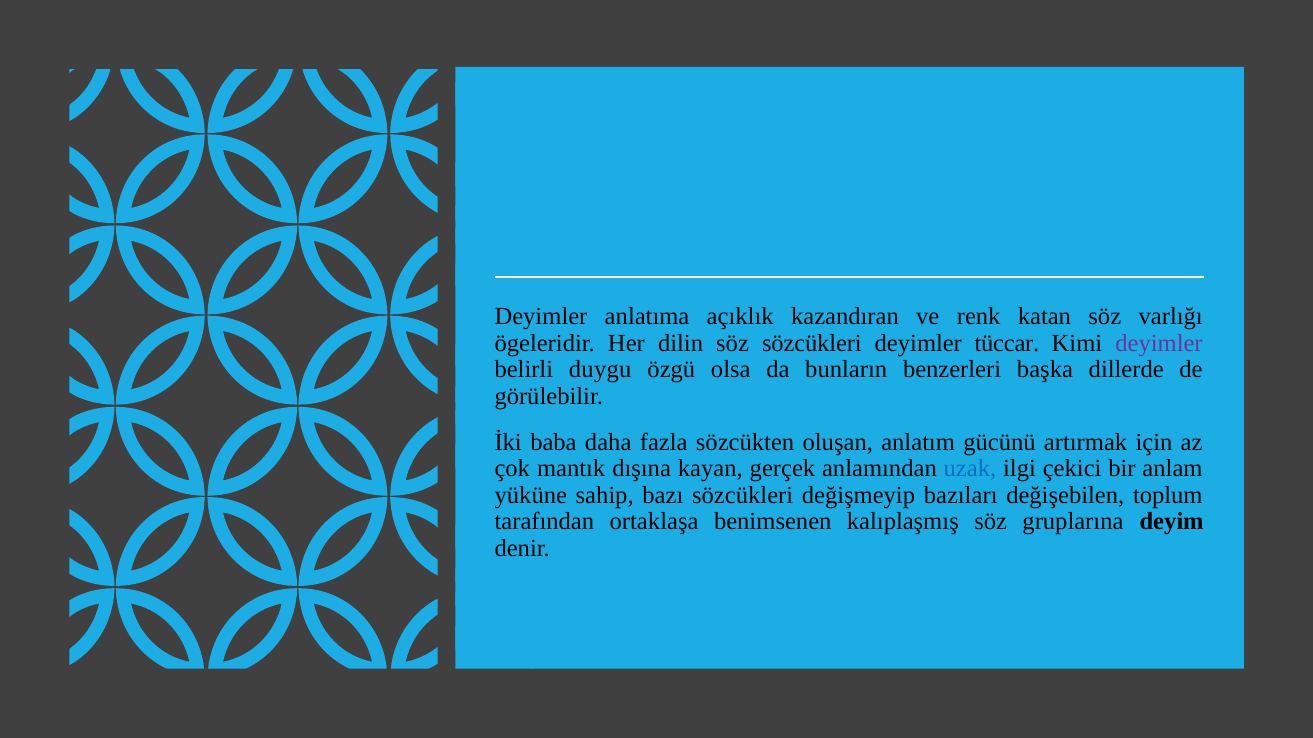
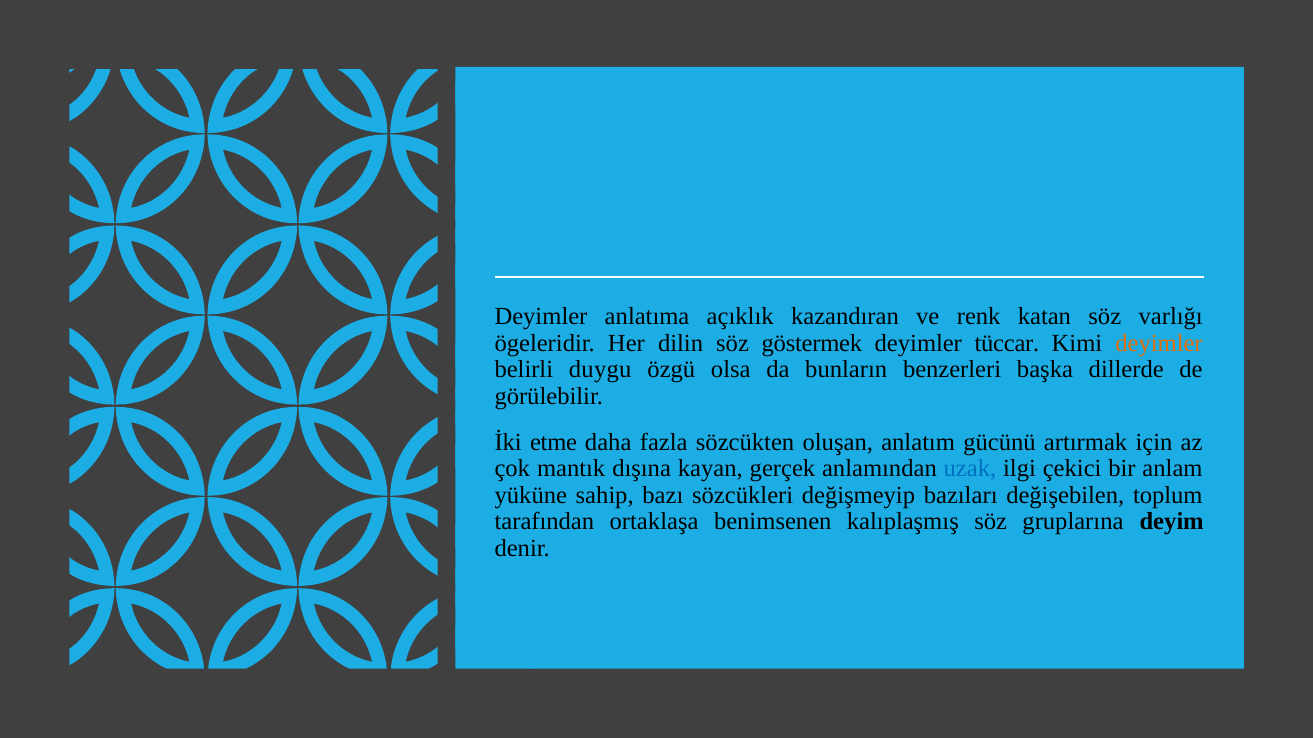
söz sözcükleri: sözcükleri -> göstermek (812, 343)
deyimler colour: purple -> orange (1159, 343)
baba: baba -> etme (554, 442)
